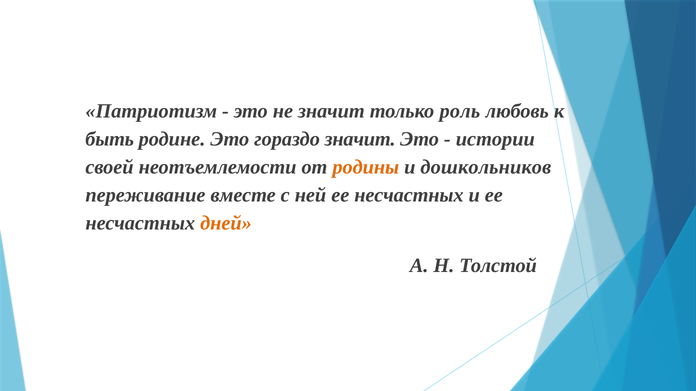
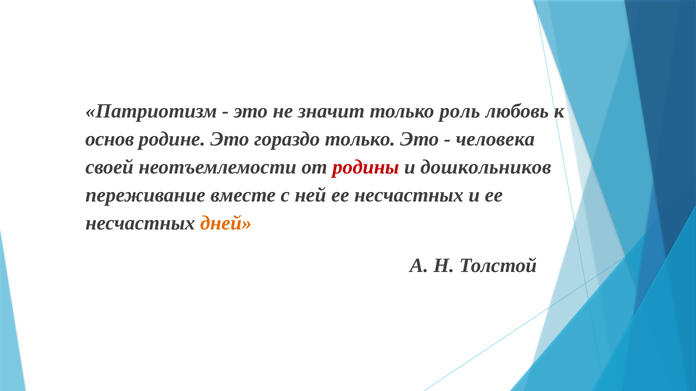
быть: быть -> основ (110, 139)
гораздо значит: значит -> только (360, 139)
истории: истории -> человека (495, 139)
родины colour: orange -> red (366, 167)
